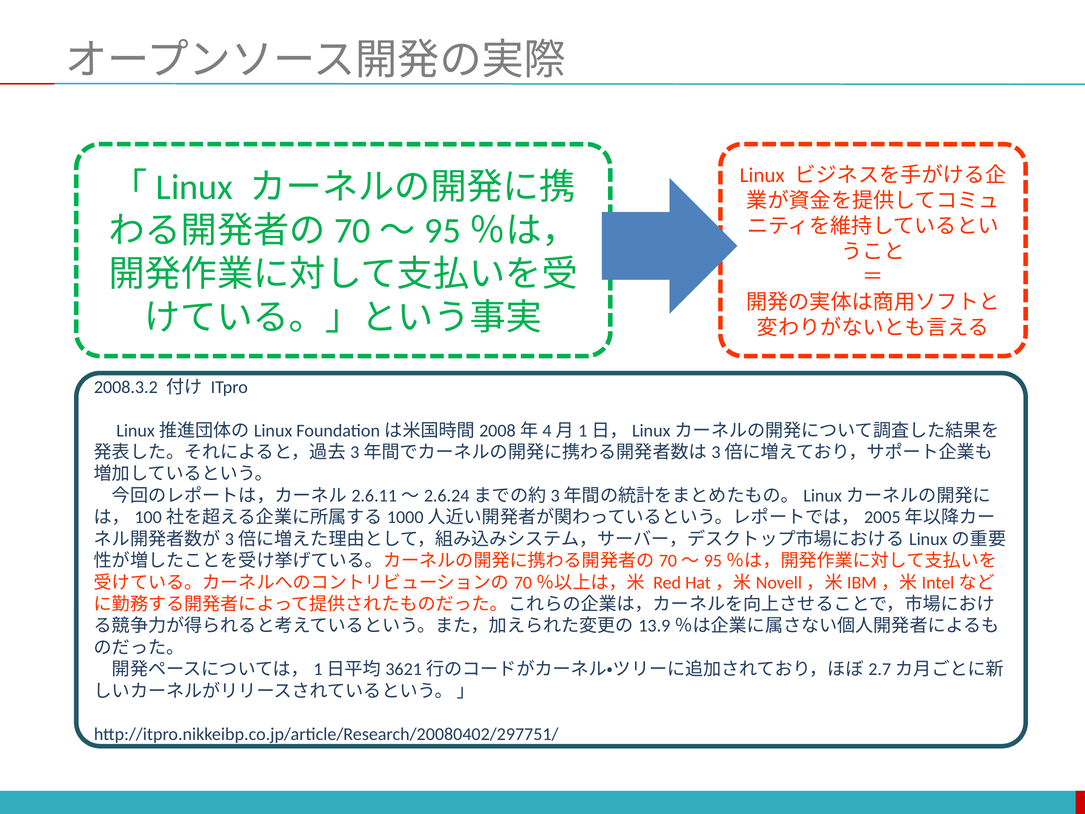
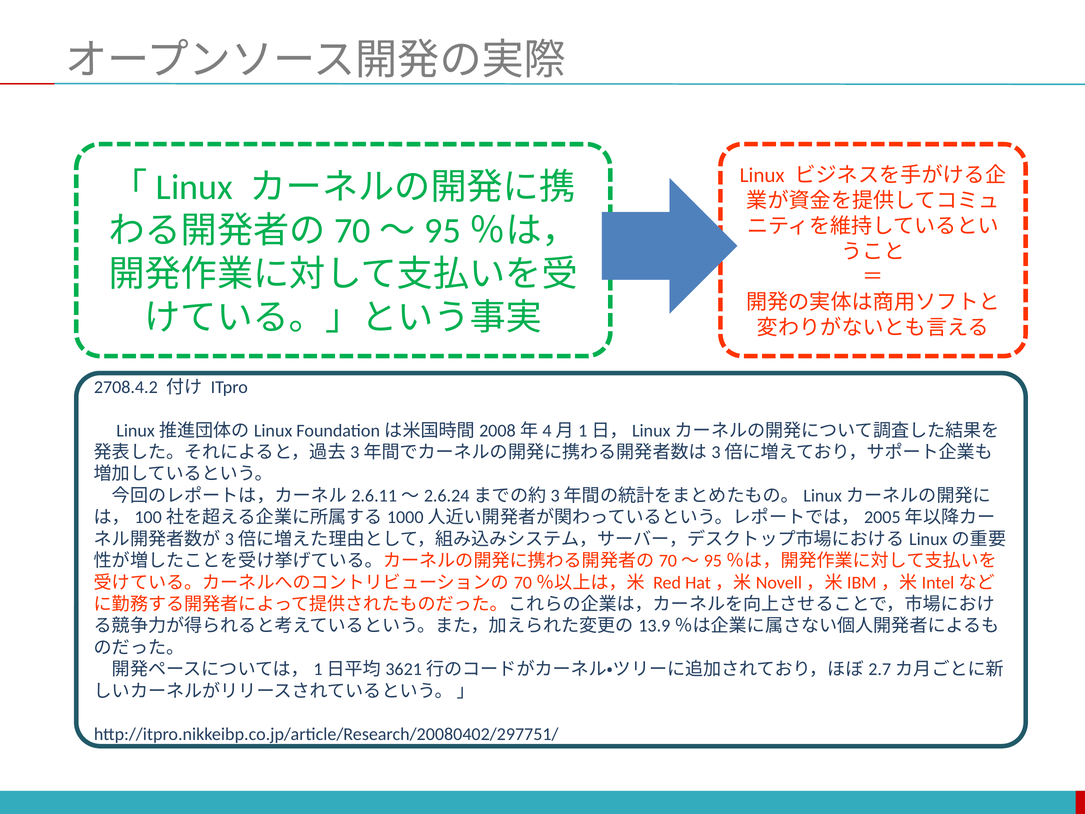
2008.3.2: 2008.3.2 -> 2708.4.2 (126, 387)
